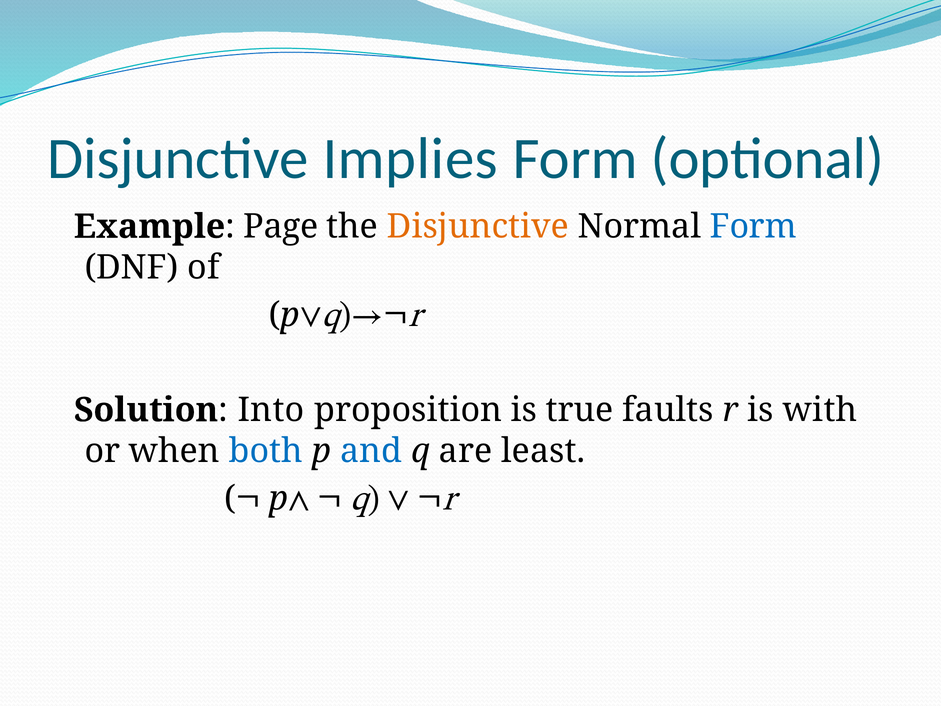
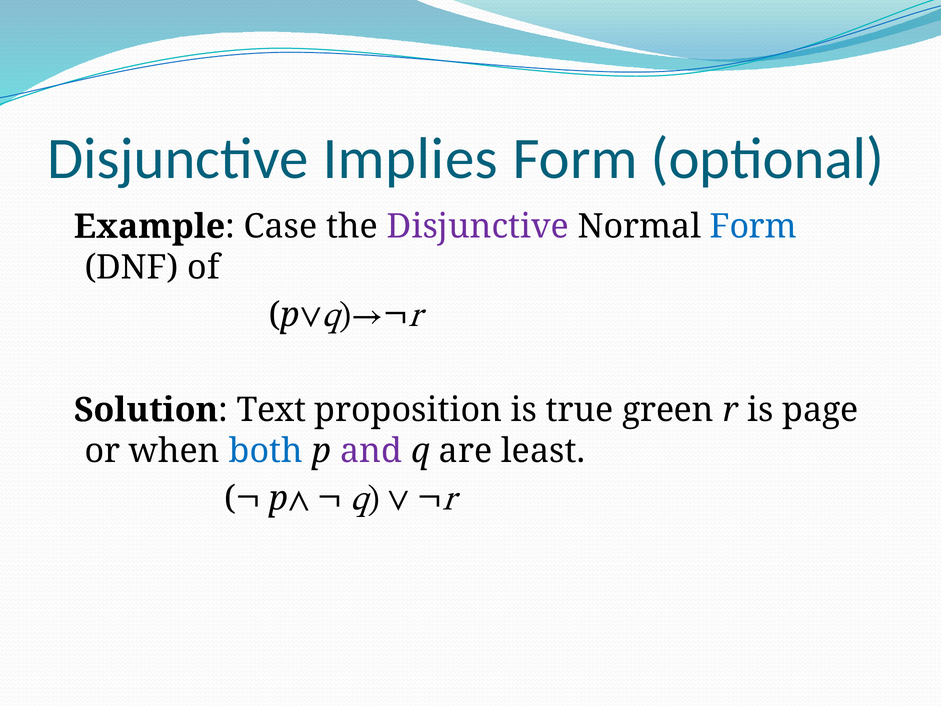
Page: Page -> Case (281, 227)
Disjunctive colour: orange -> purple (478, 227)
Into: Into -> Text (271, 410)
faults: faults -> green (668, 410)
with: with -> page (820, 410)
and colour: blue -> purple (371, 451)
